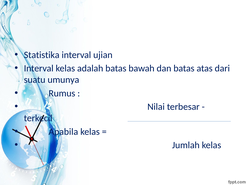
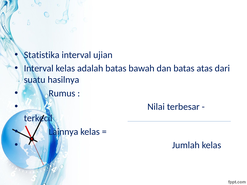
umunya: umunya -> hasilnya (63, 80)
Apabila: Apabila -> Lainnya (63, 132)
